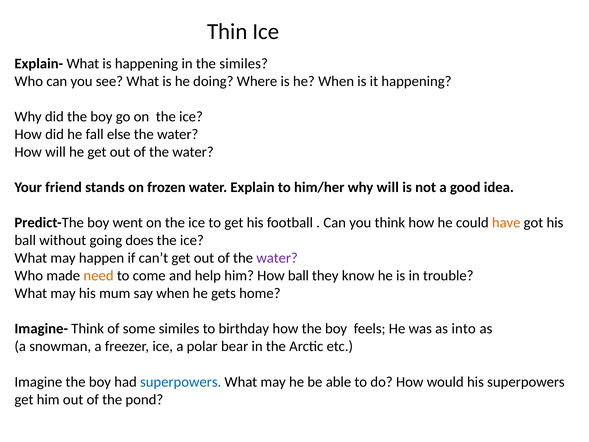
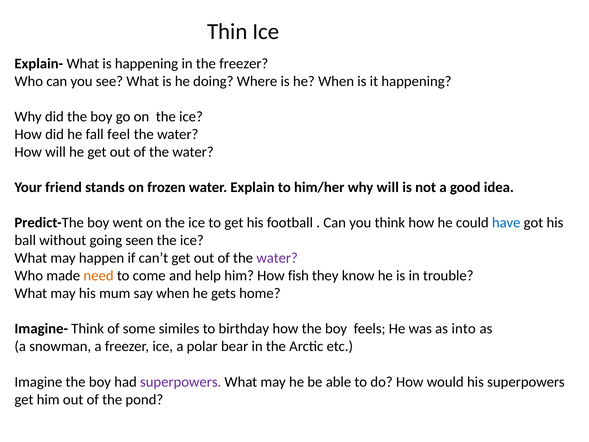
the similes: similes -> freezer (244, 64)
else: else -> feel (119, 134)
have colour: orange -> blue (506, 223)
does: does -> seen (139, 240)
How ball: ball -> fish (298, 276)
superpowers colour: blue -> purple (181, 382)
